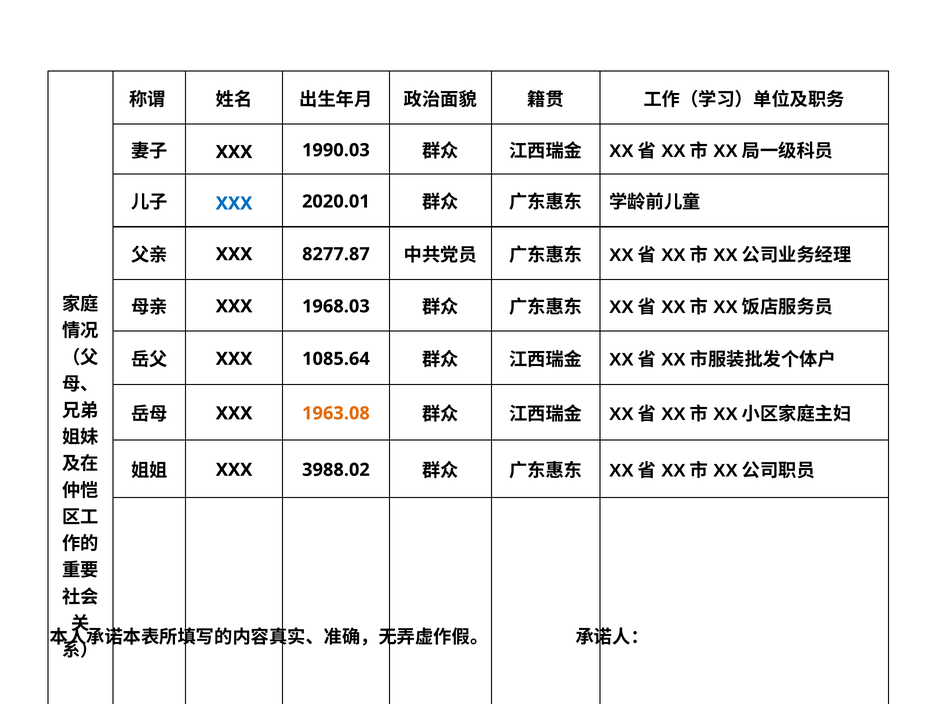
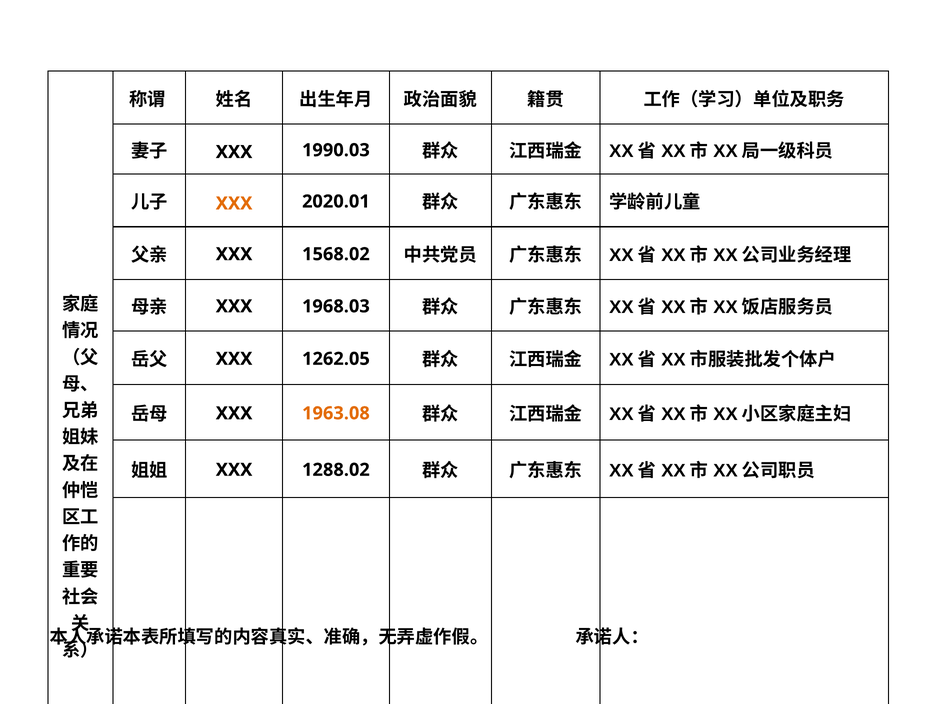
XXX colour: blue -> orange (234, 203)
8277.87: 8277.87 -> 1568.02 (336, 254)
1085.64: 1085.64 -> 1262.05 (336, 359)
3988.02: 3988.02 -> 1288.02 (336, 469)
